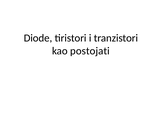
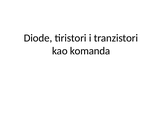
postojati: postojati -> komanda (90, 51)
